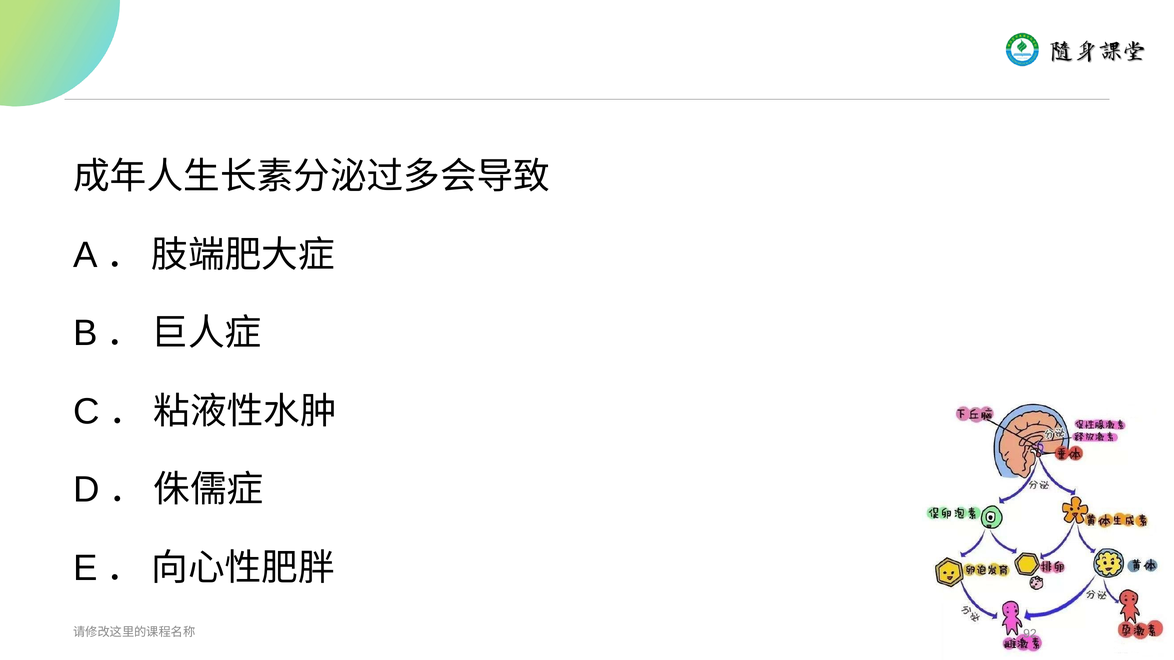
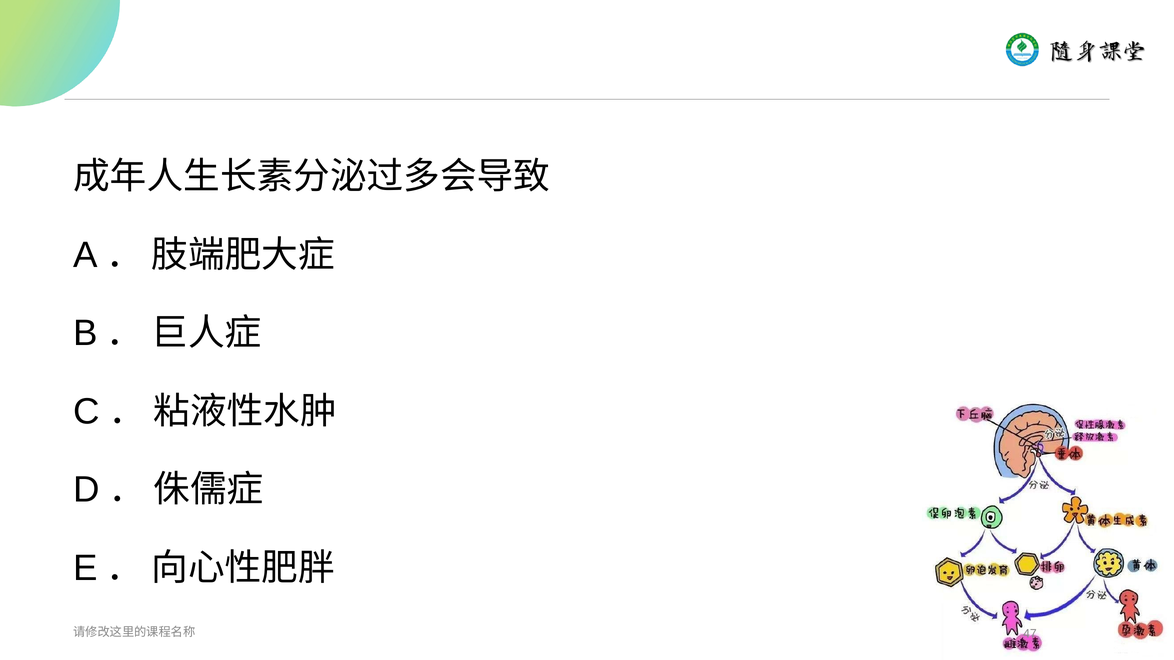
92: 92 -> 47 (1030, 634)
